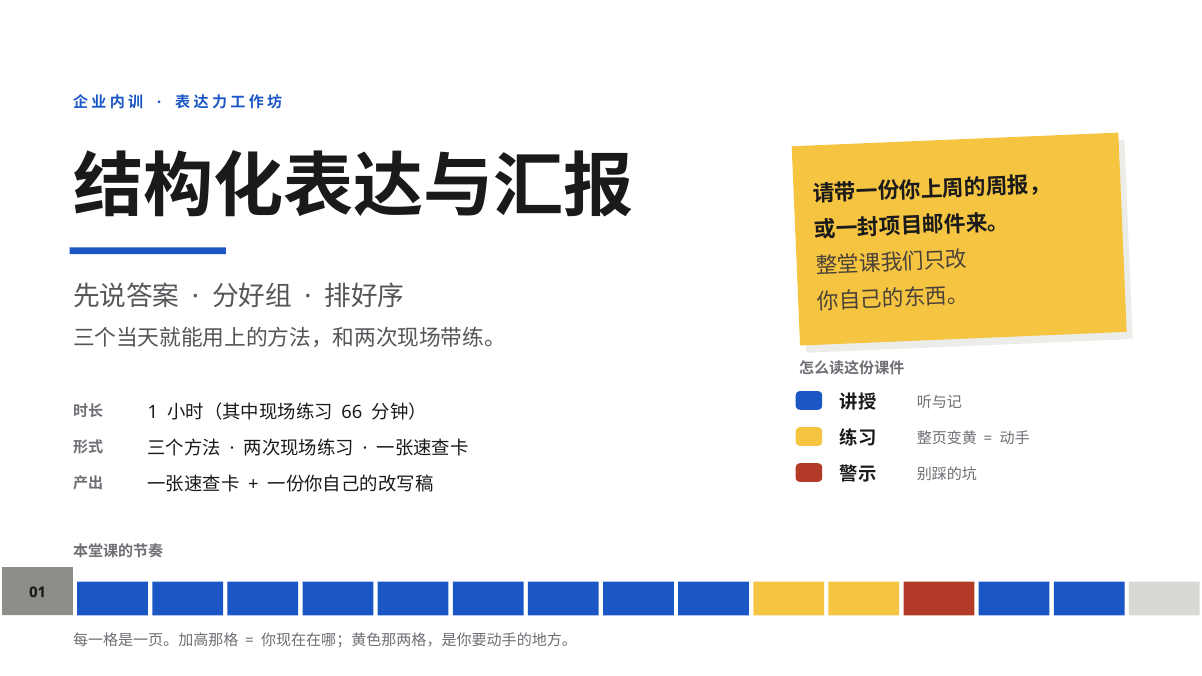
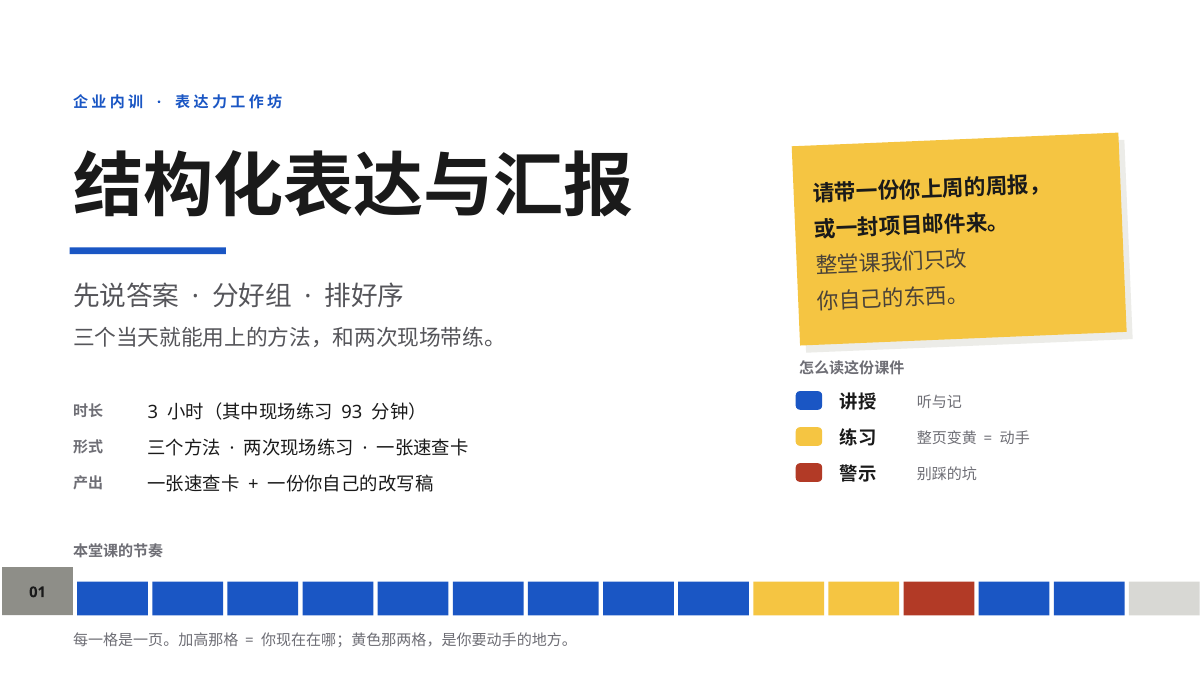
1: 1 -> 3 (153, 412)
66: 66 -> 93 (352, 412)
